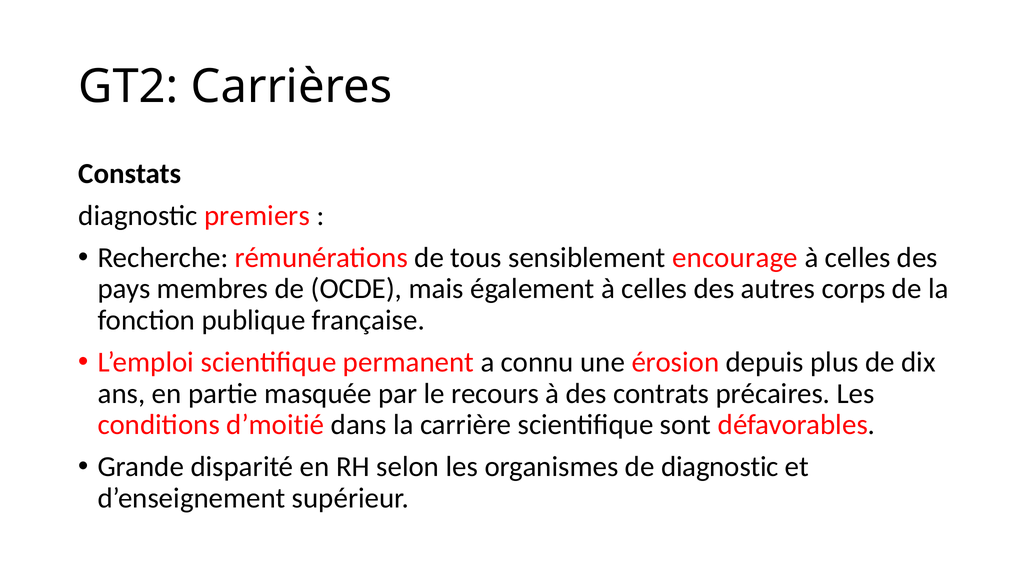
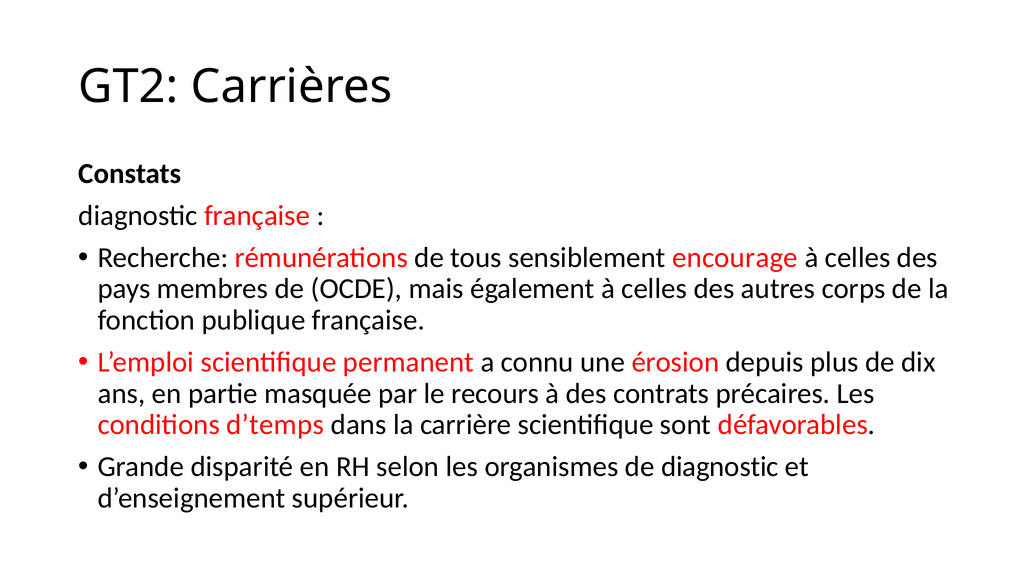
diagnostic premiers: premiers -> française (257, 215)
d’moitié: d’moitié -> d’temps (275, 425)
